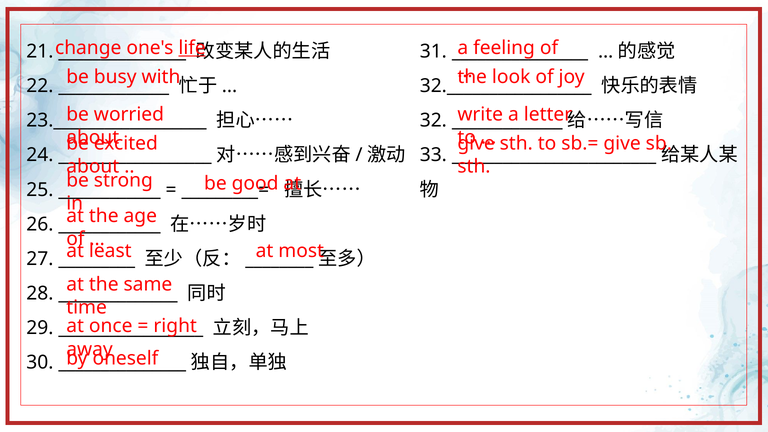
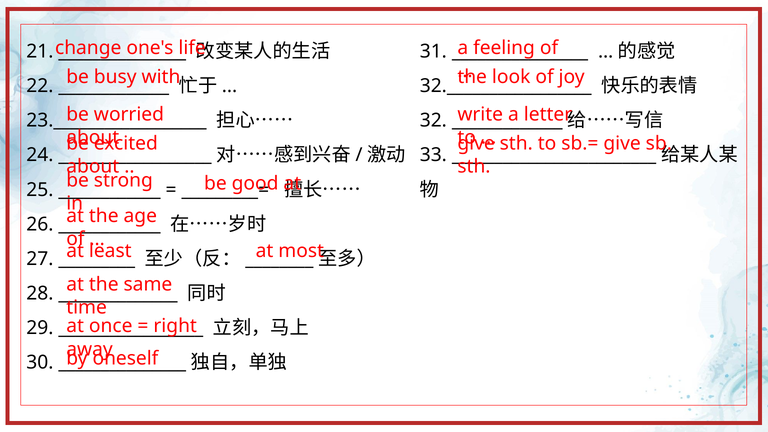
life underline: present -> none (192, 48)
